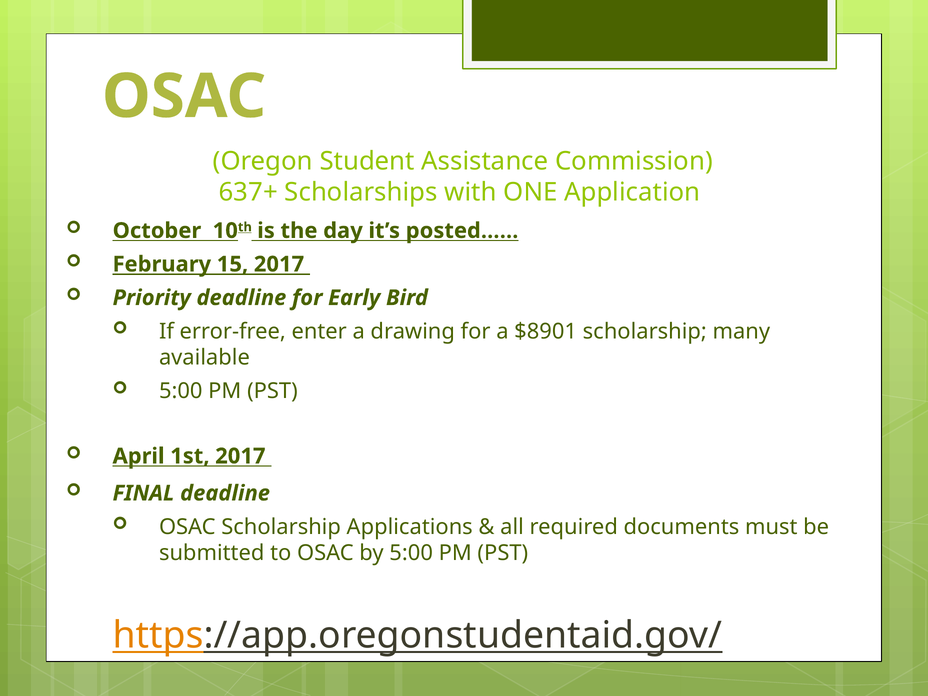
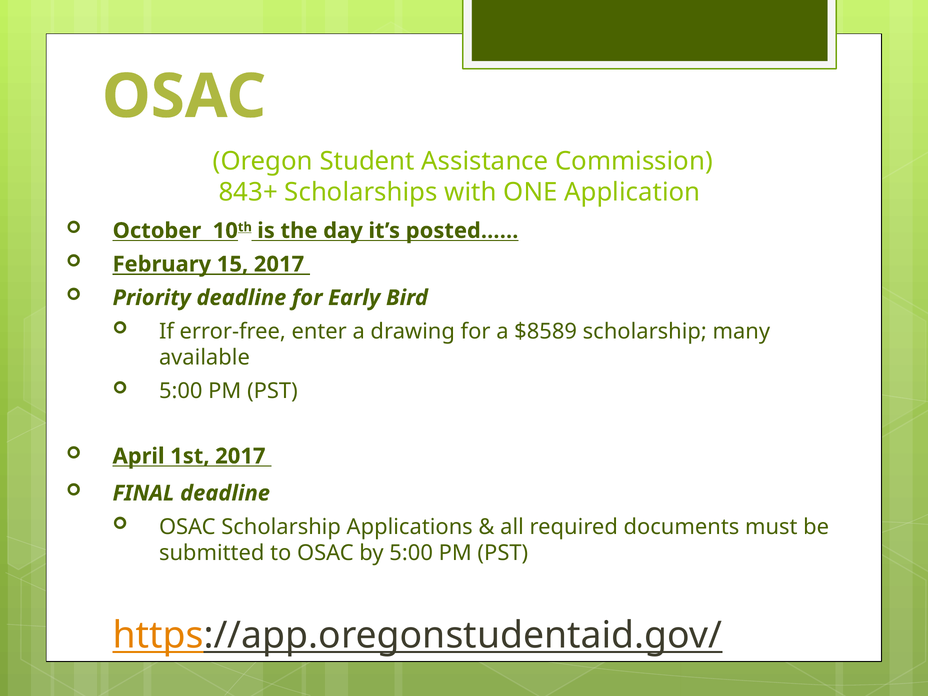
637+: 637+ -> 843+ (248, 192)
$8901: $8901 -> $8589 (546, 331)
